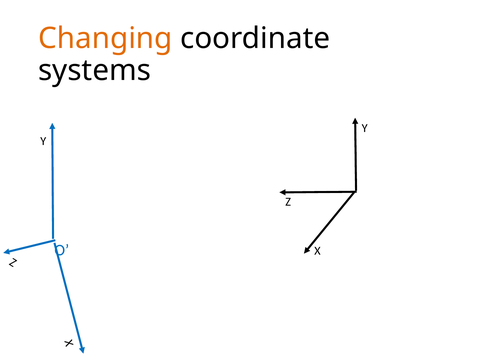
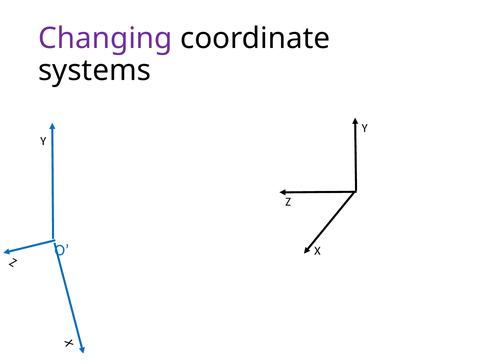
Changing colour: orange -> purple (105, 38)
